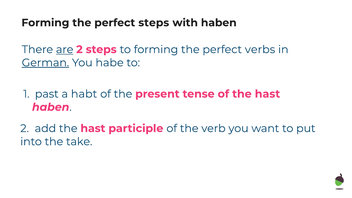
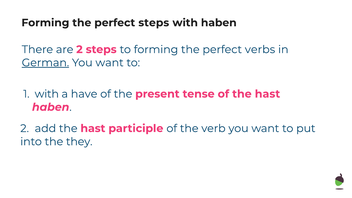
are underline: present -> none (65, 49)
habe: habe -> want (110, 63)
past: past -> with (47, 94)
habt: habt -> have (84, 94)
take: take -> they (79, 142)
